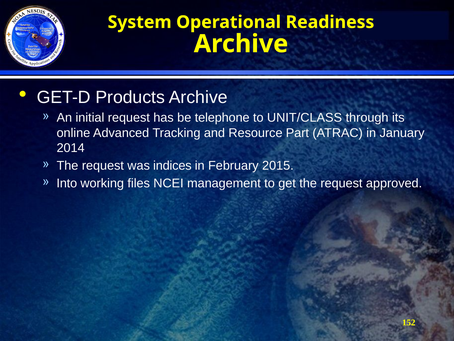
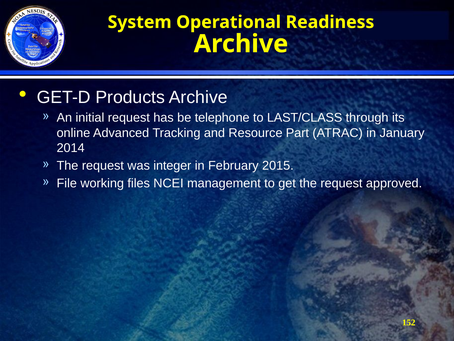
UNIT/CLASS: UNIT/CLASS -> LAST/CLASS (305, 118)
indices: indices -> integer (172, 165)
Into: Into -> File (67, 183)
